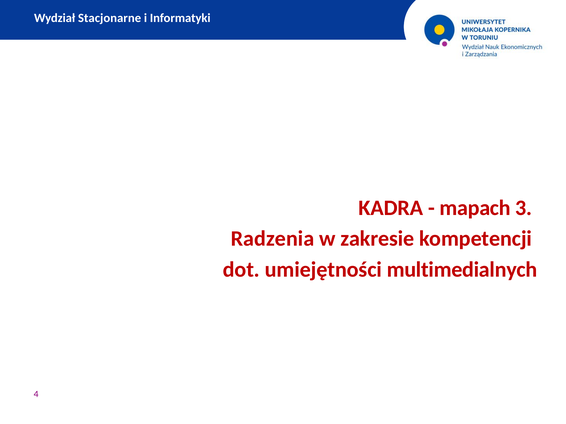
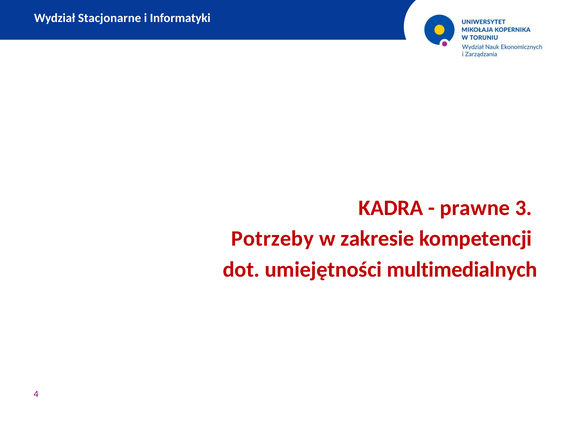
mapach: mapach -> prawne (475, 208)
Radzenia: Radzenia -> Potrzeby (272, 239)
